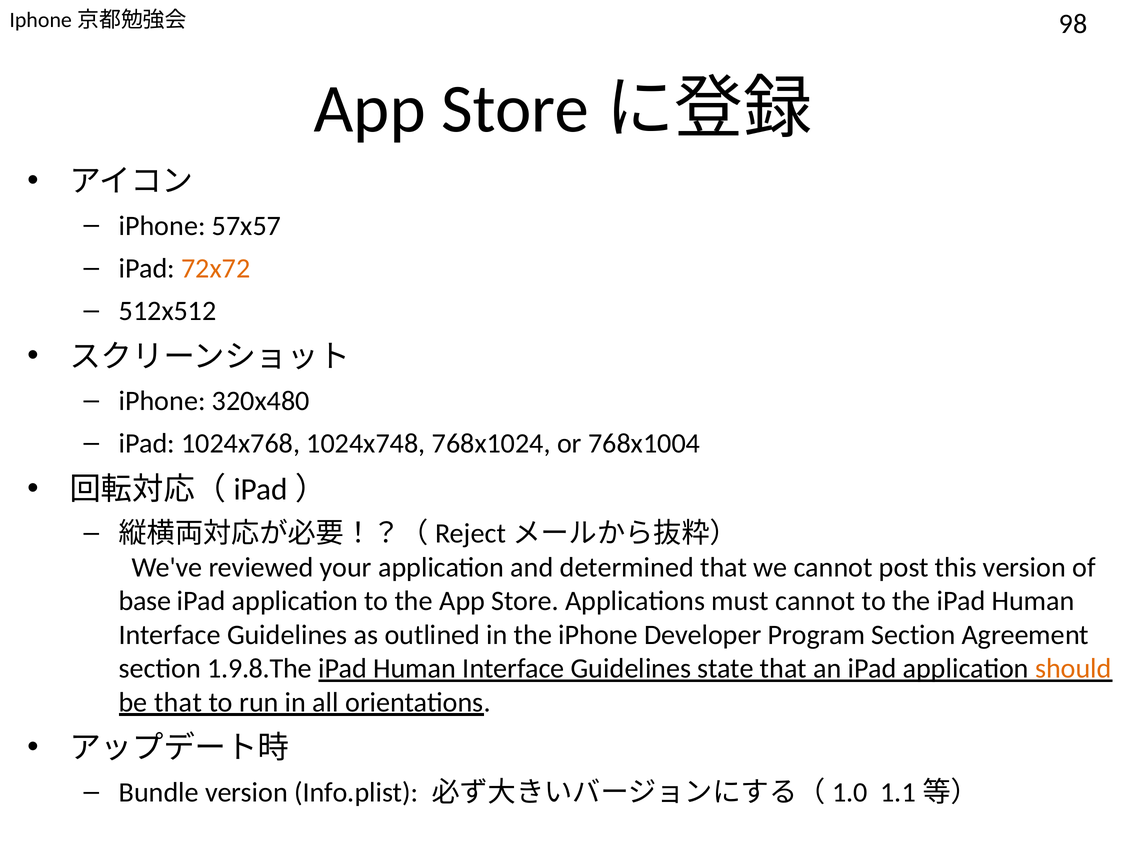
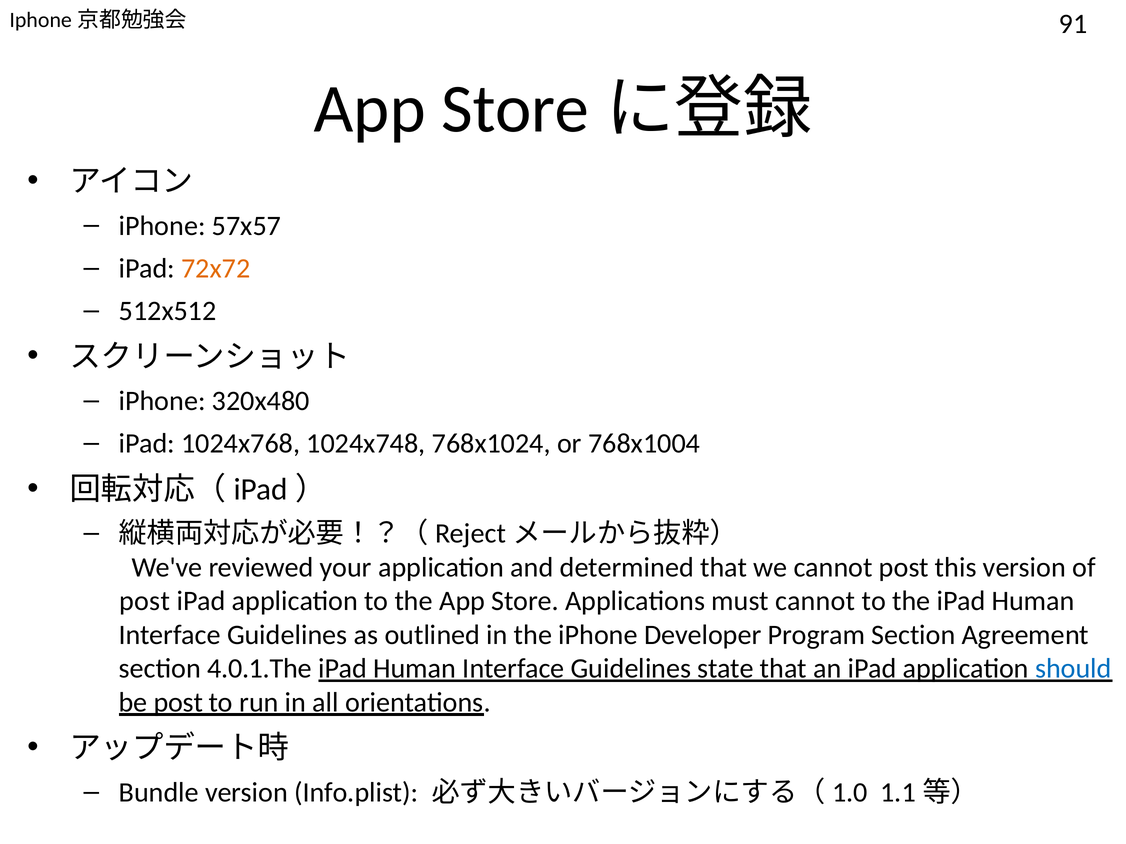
98: 98 -> 91 (1073, 24)
base: base -> post (145, 601)
1.9.8.The: 1.9.8.The -> 4.0.1.The (260, 669)
should colour: orange -> blue (1073, 669)
be that: that -> post (178, 703)
